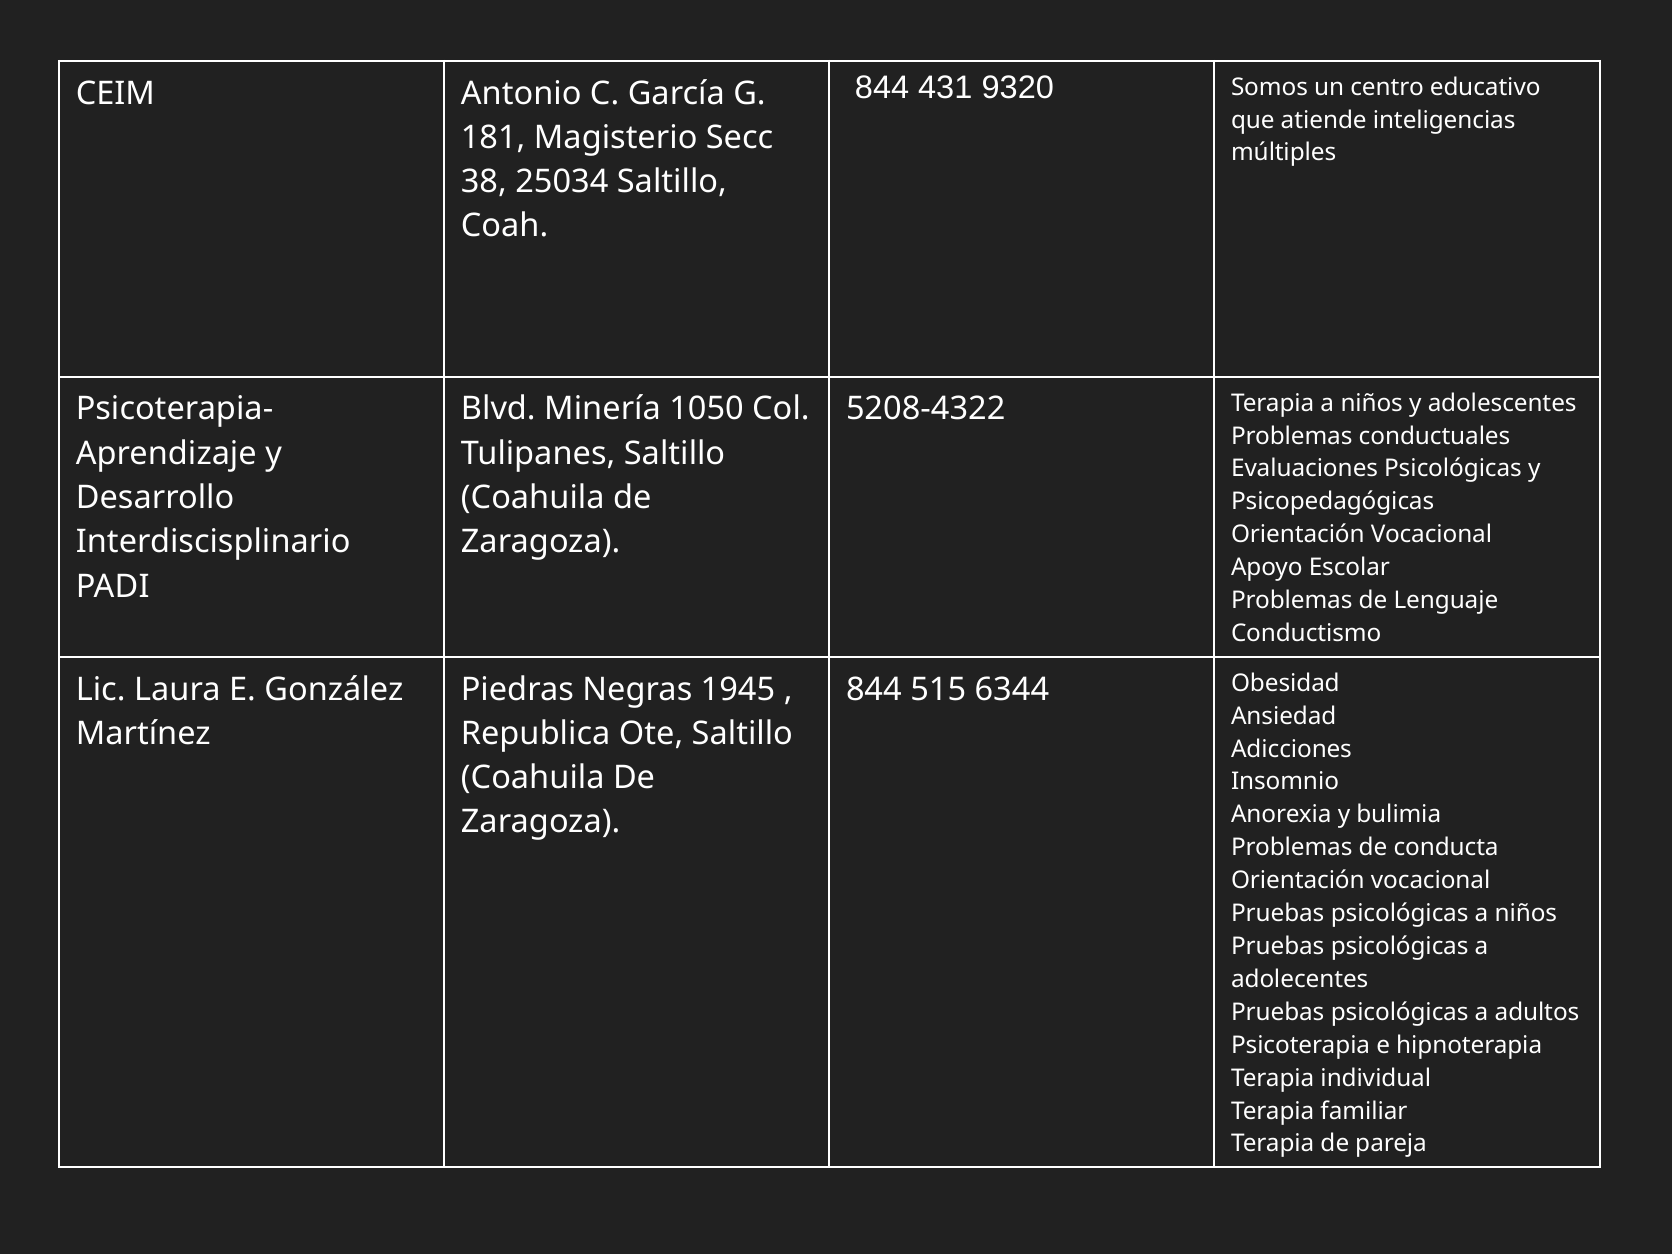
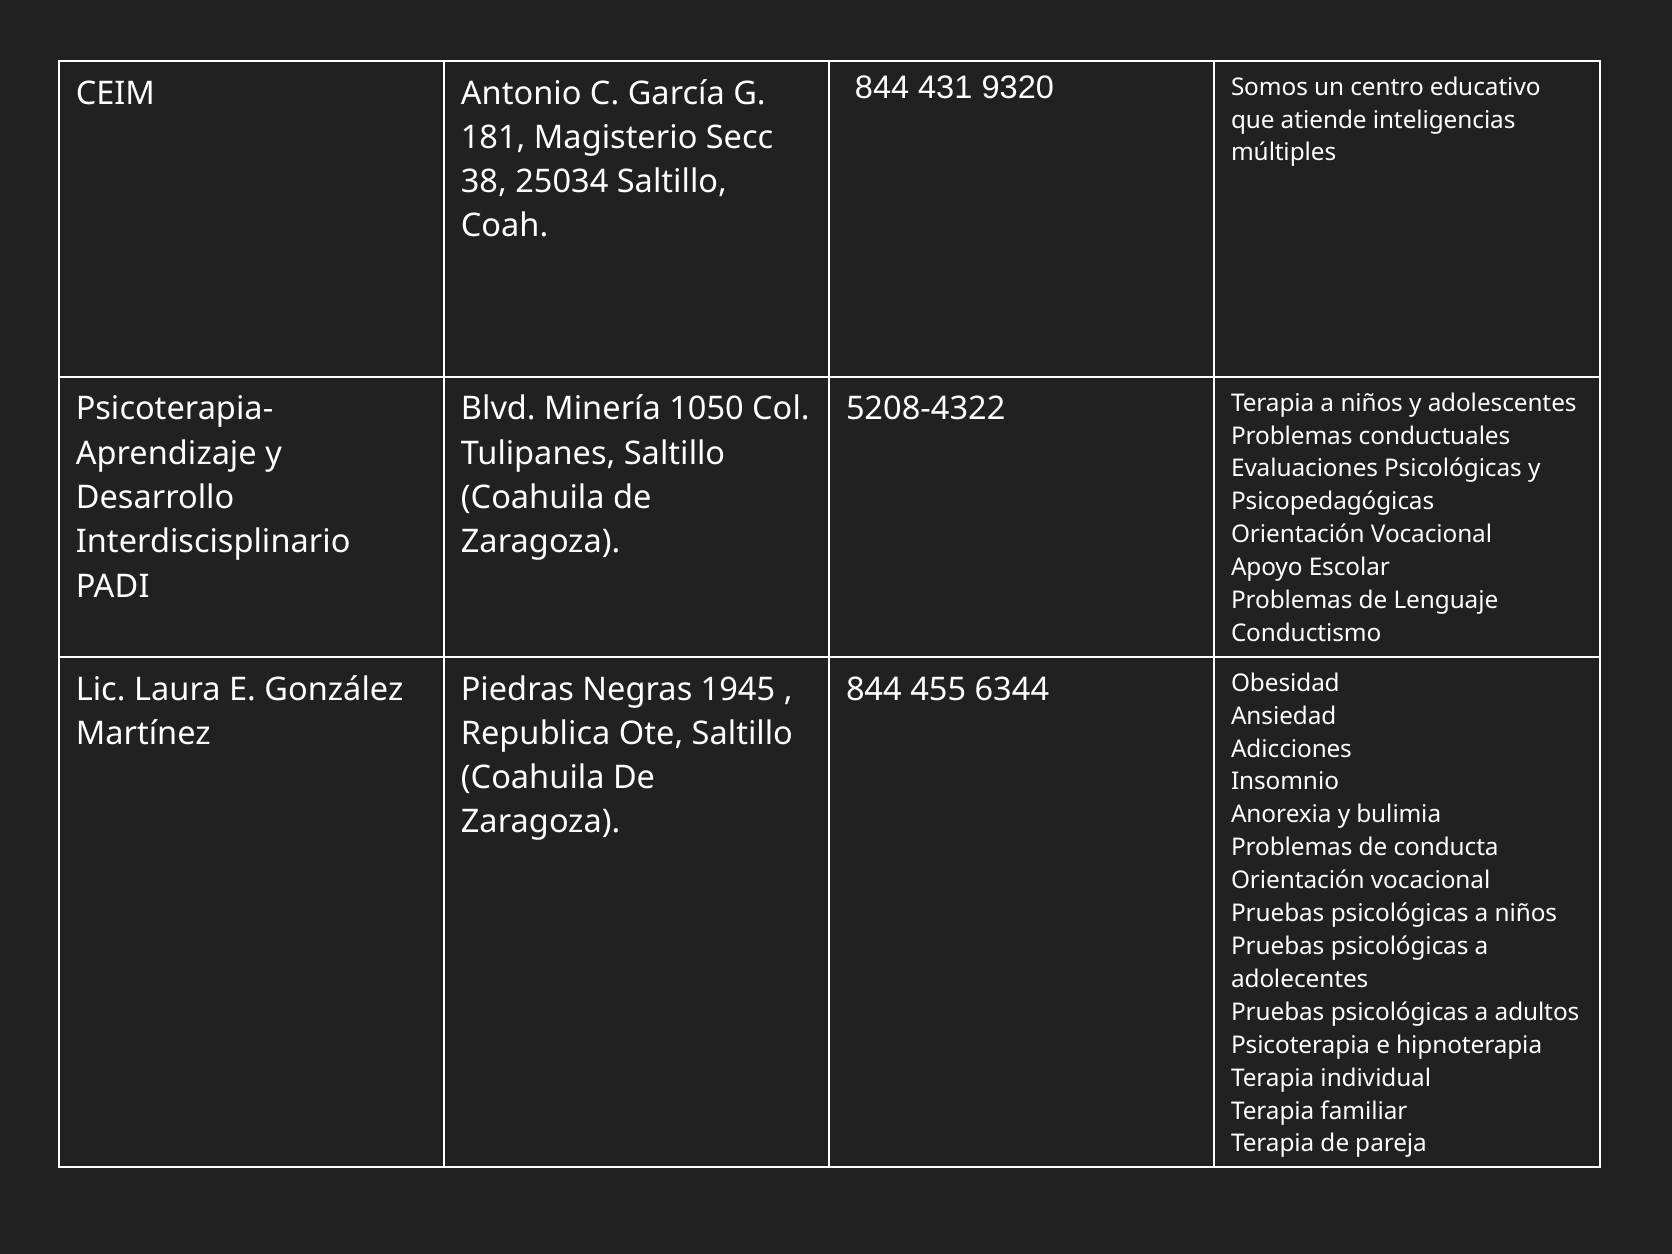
515: 515 -> 455 (938, 689)
